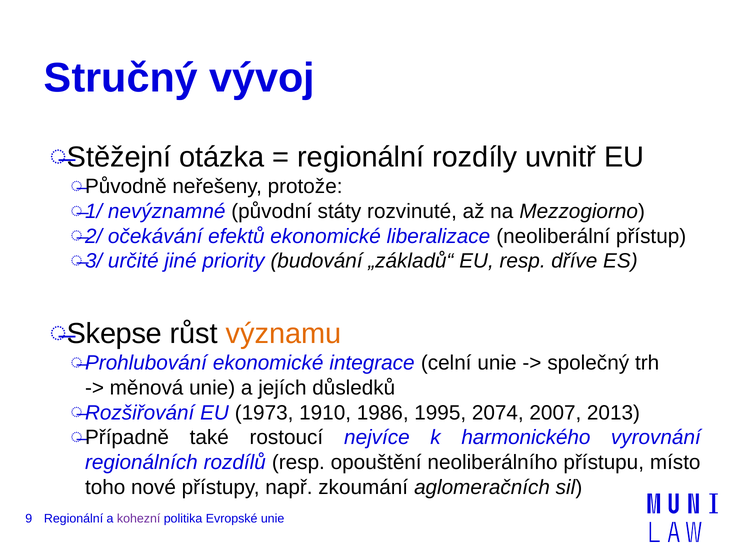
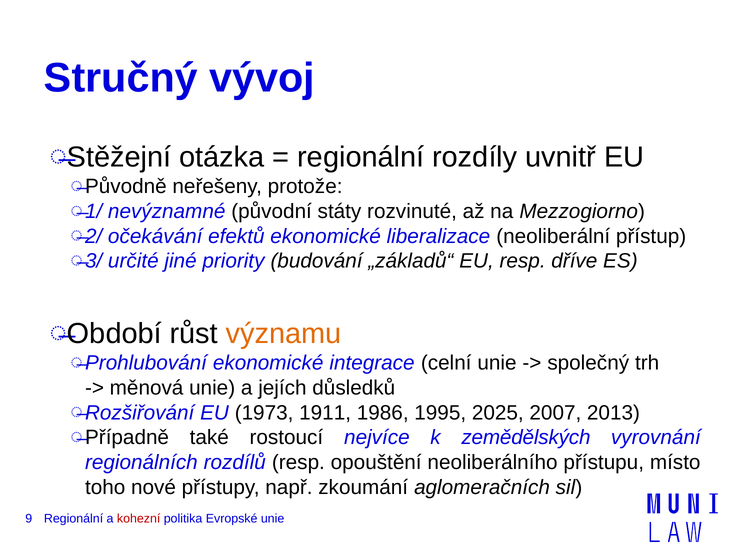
Skepse: Skepse -> Období (114, 334)
1910: 1910 -> 1911 (325, 413)
2074: 2074 -> 2025 (498, 413)
harmonického: harmonického -> zemědělských (526, 437)
kohezní colour: purple -> red (139, 518)
